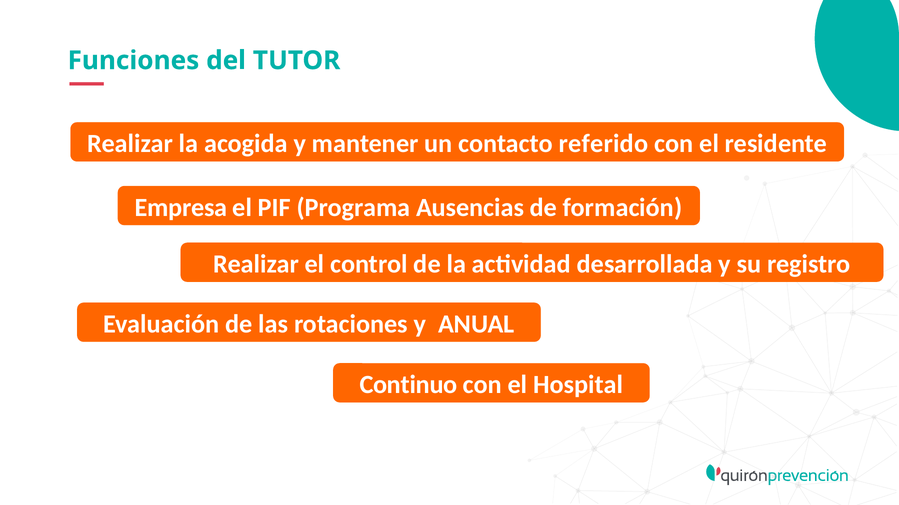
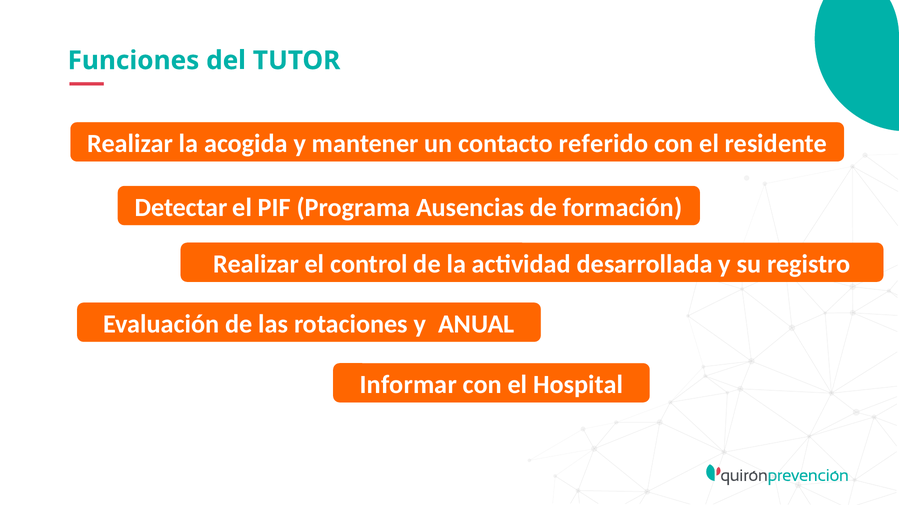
Empresa: Empresa -> Detectar (181, 208)
Continuo: Continuo -> Informar (408, 385)
